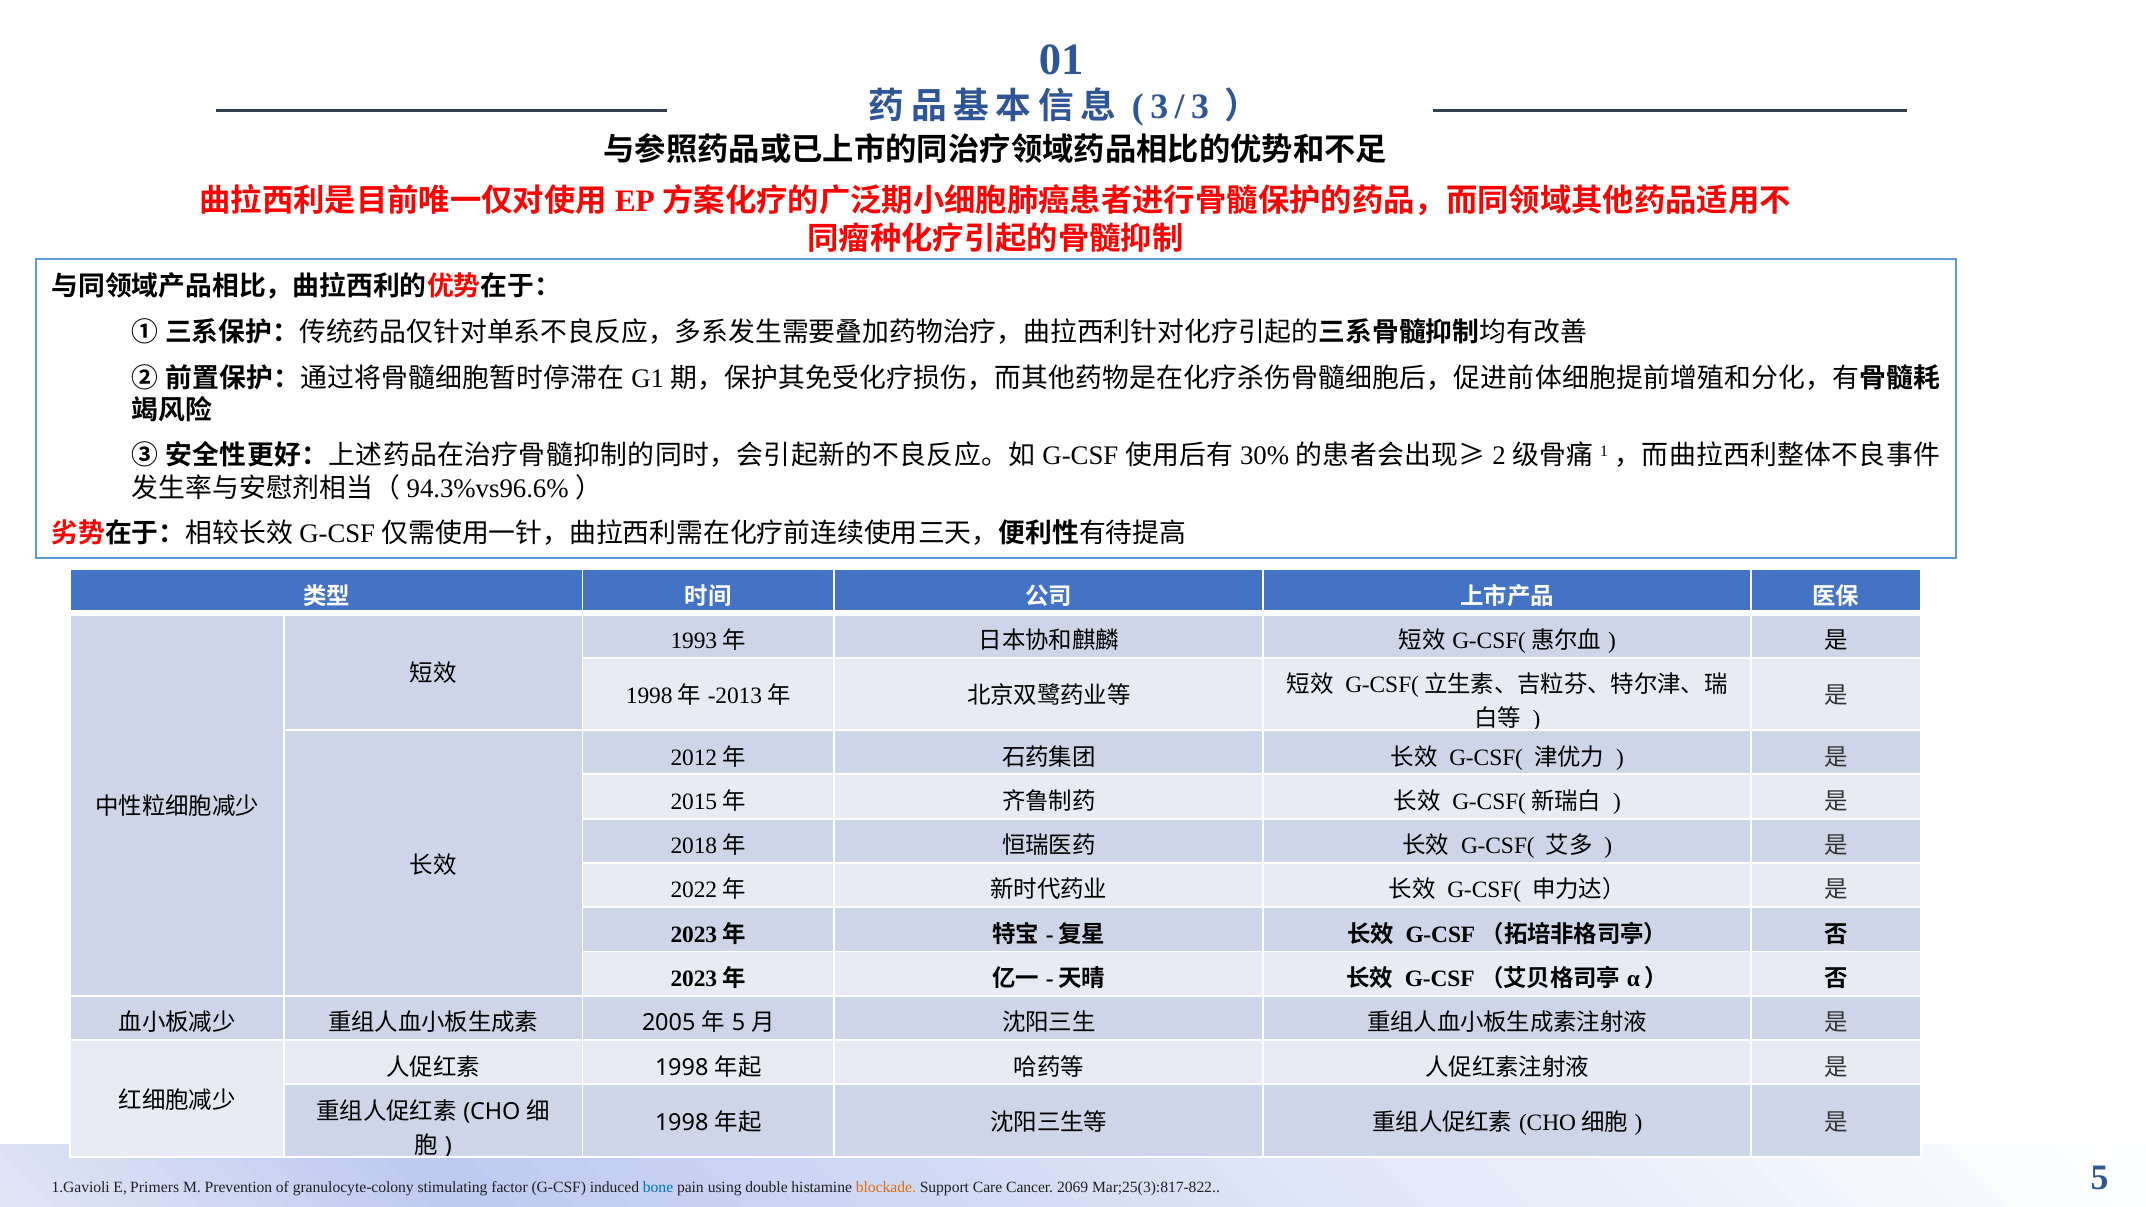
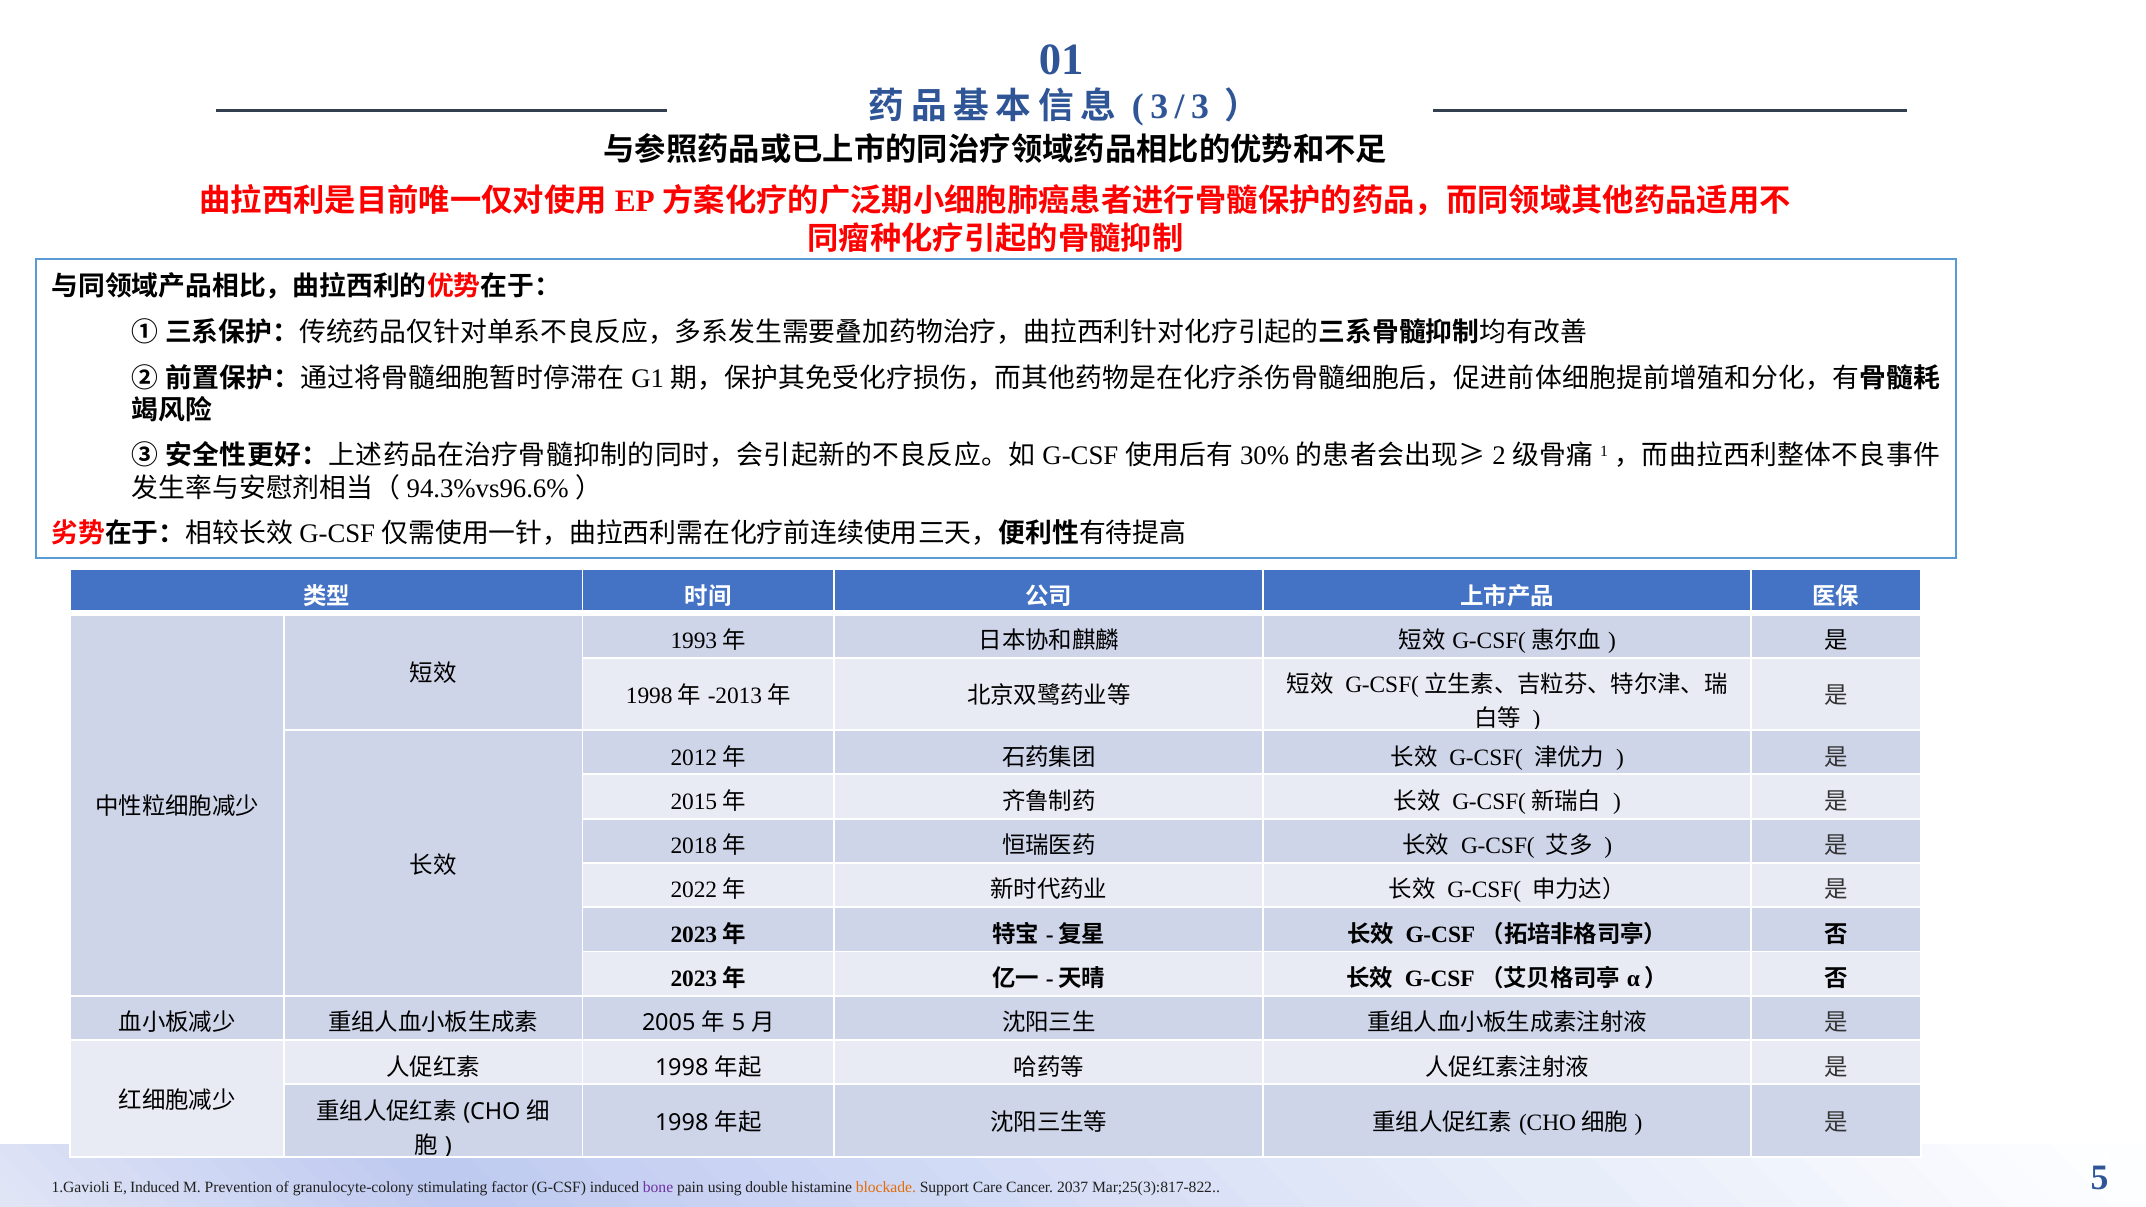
E Primers: Primers -> Induced (155, 1187)
bone colour: blue -> purple (658, 1187)
2069: 2069 -> 2037 (1073, 1187)
